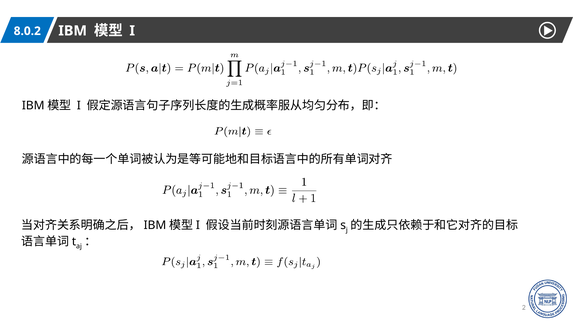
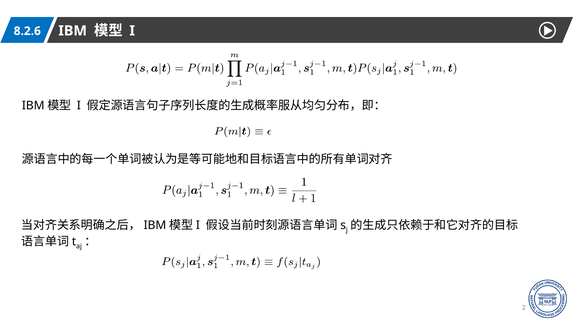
8.0.2: 8.0.2 -> 8.2.6 (27, 31)
